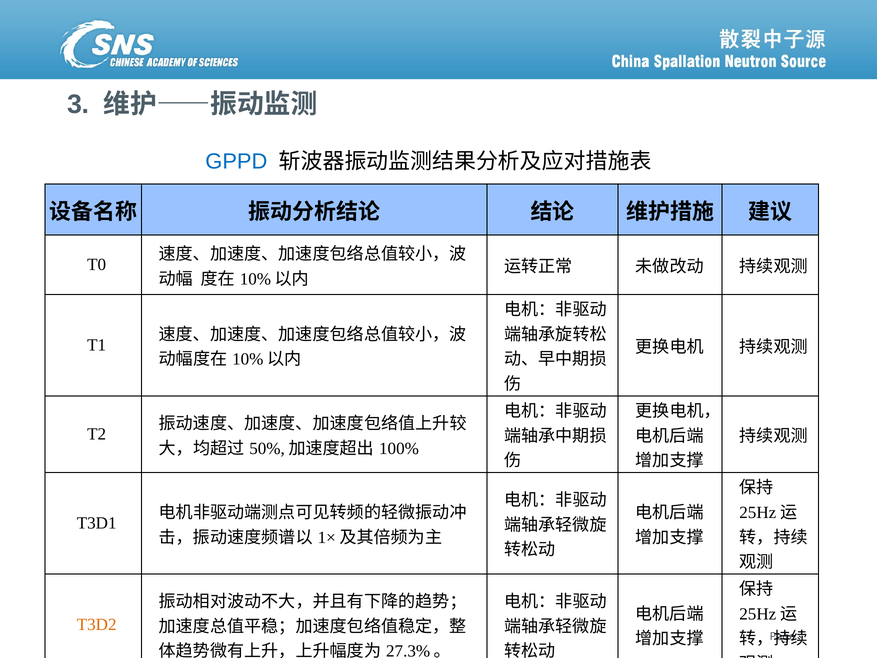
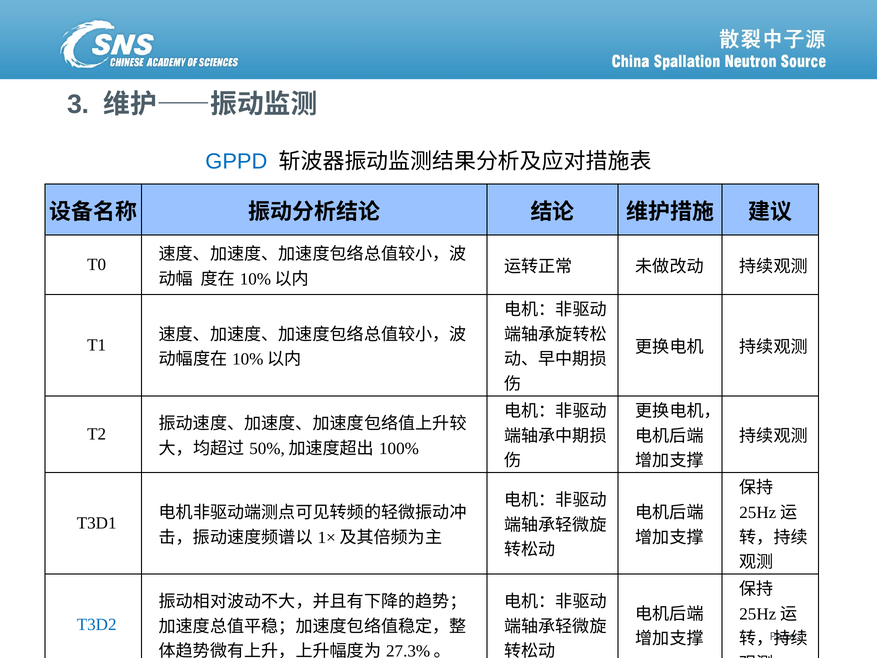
T3D2 colour: orange -> blue (97, 624)
